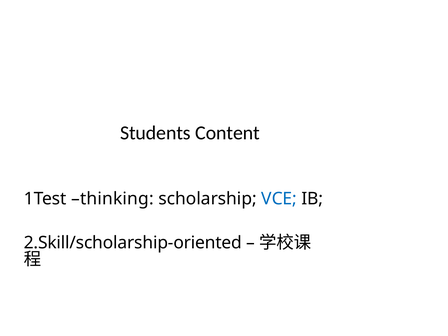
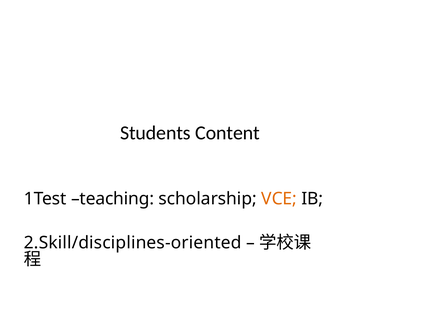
thinking: thinking -> teaching (113, 199)
VCE colour: blue -> orange (279, 199)
2.Skill/scholarship-oriented: 2.Skill/scholarship-oriented -> 2.Skill/disciplines-oriented (133, 243)
